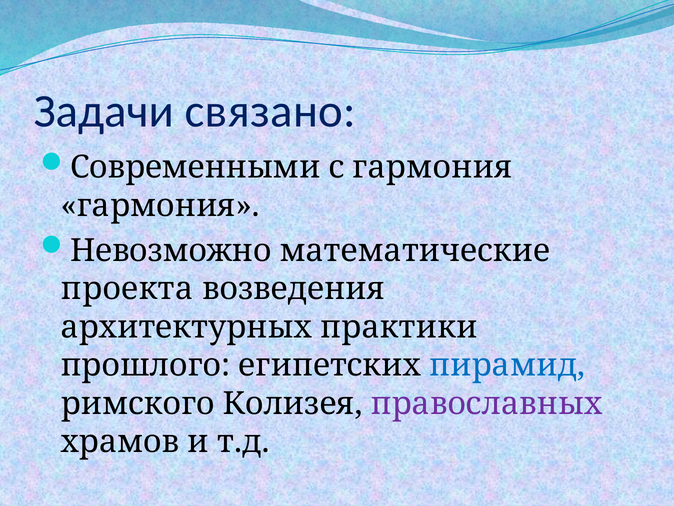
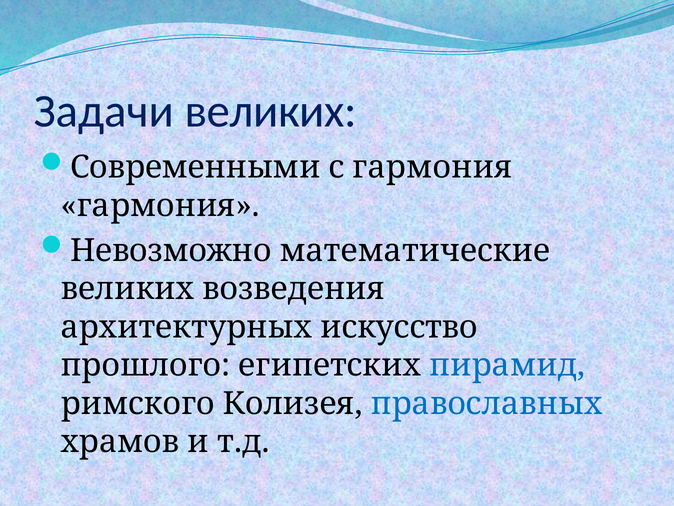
Задачи связано: связано -> великих (271, 111)
проекта: проекта -> великих (127, 289)
практики: практики -> искусство (399, 327)
православных colour: purple -> blue (487, 403)
